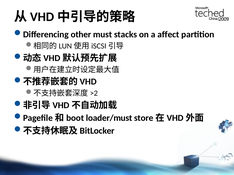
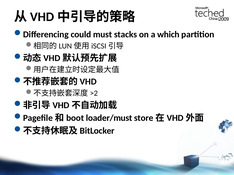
other: other -> could (81, 35)
affect: affect -> which (168, 35)
